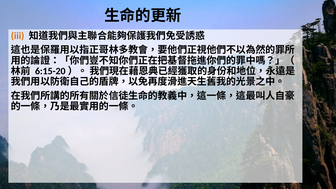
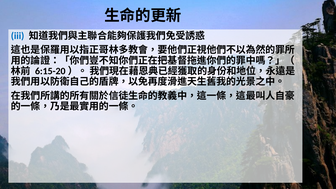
iii colour: orange -> blue (18, 36)
